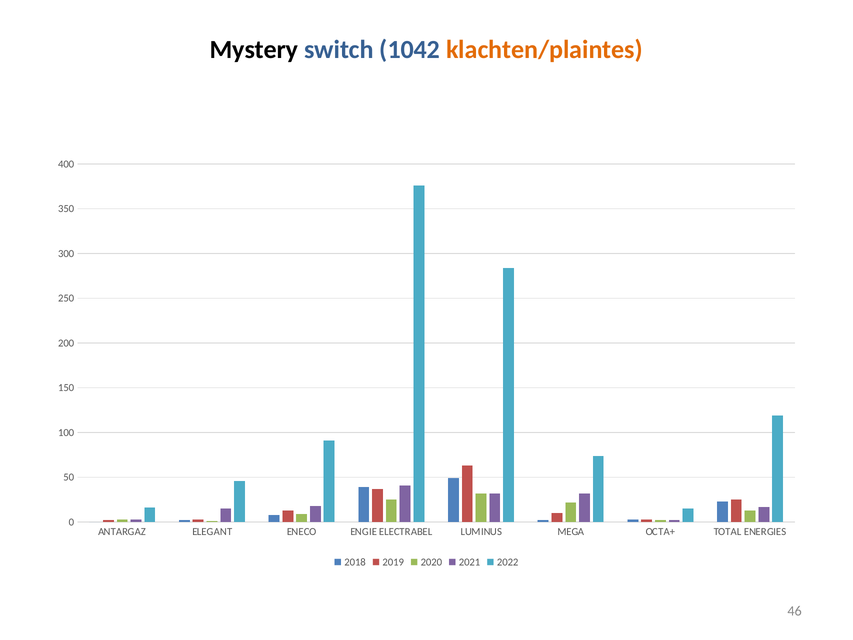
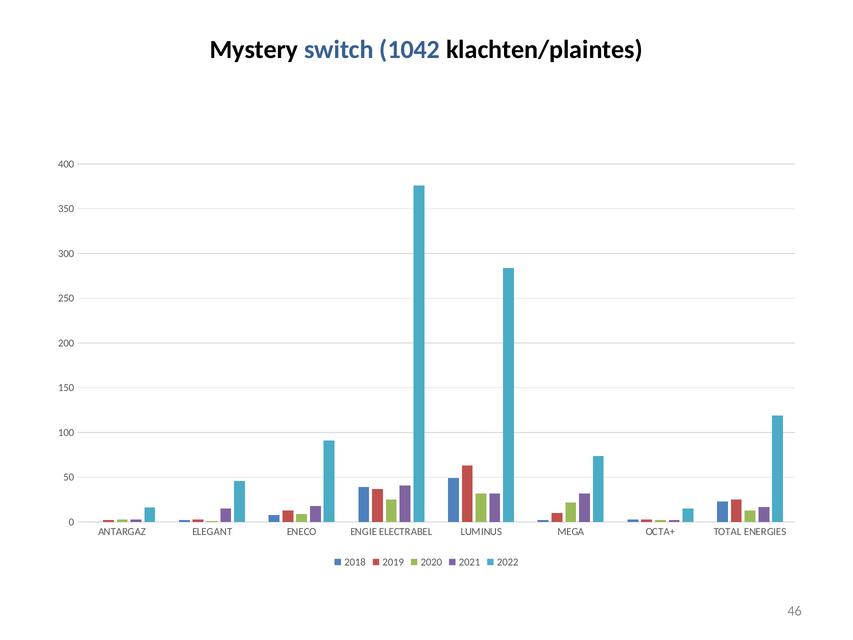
klachten/plaintes colour: orange -> black (544, 49)
